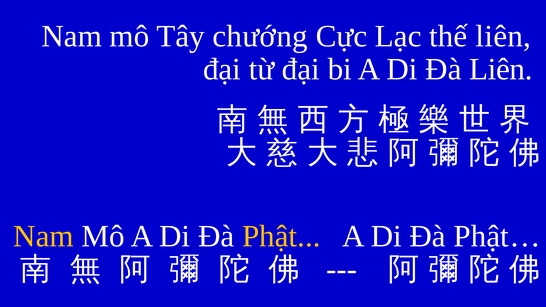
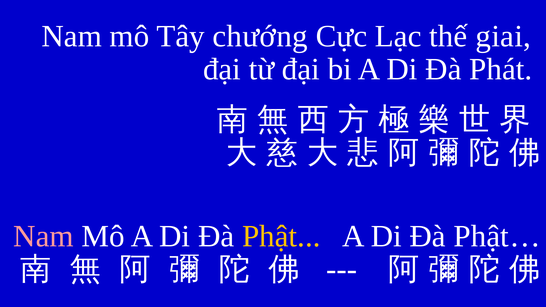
thế liên: liên -> giai (503, 36)
Đà Liên: Liên -> Phát (501, 69)
Nam colour: yellow -> pink (43, 236)
